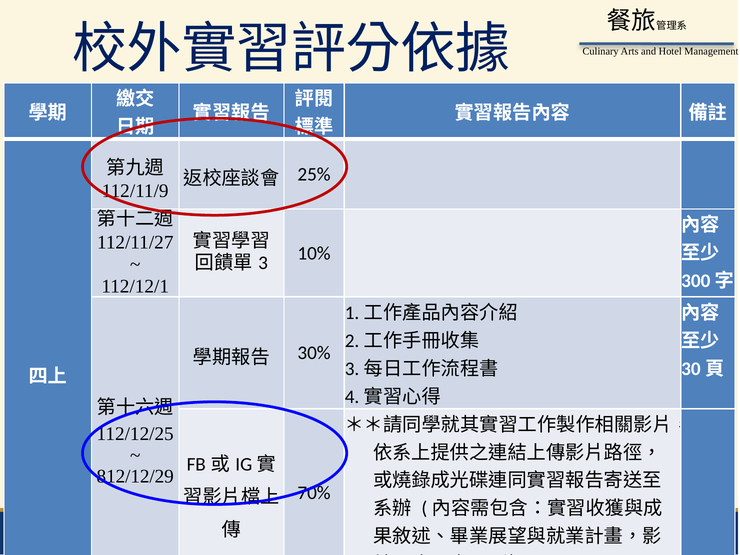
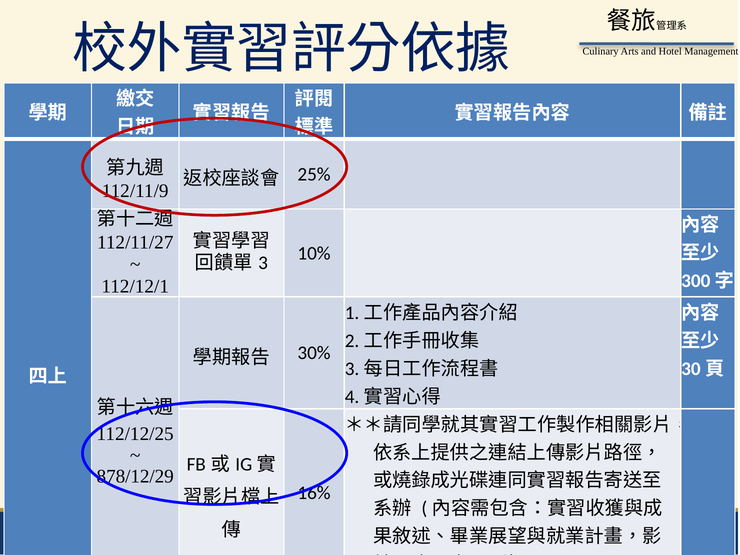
812/12/29: 812/12/29 -> 878/12/29 (135, 477)
70%: 70% -> 16% (314, 493)
